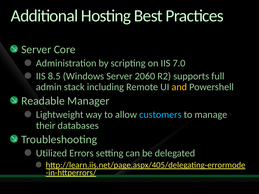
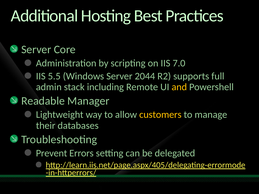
8.5: 8.5 -> 5.5 (54, 76)
2060: 2060 -> 2044 (145, 76)
customers colour: light blue -> yellow (160, 115)
Utilized: Utilized -> Prevent (52, 153)
